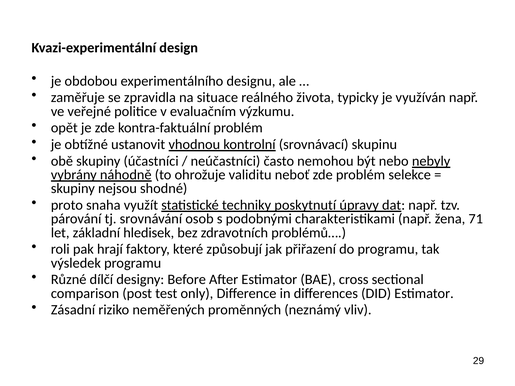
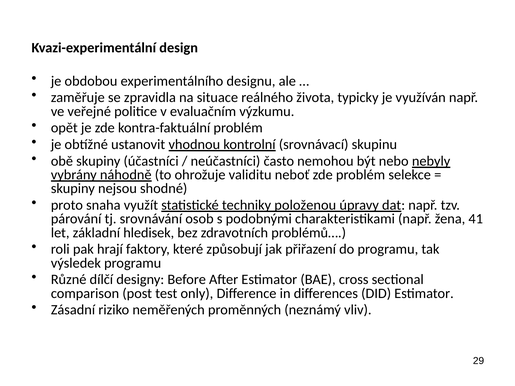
poskytnutí: poskytnutí -> položenou (305, 205)
71: 71 -> 41 (476, 219)
